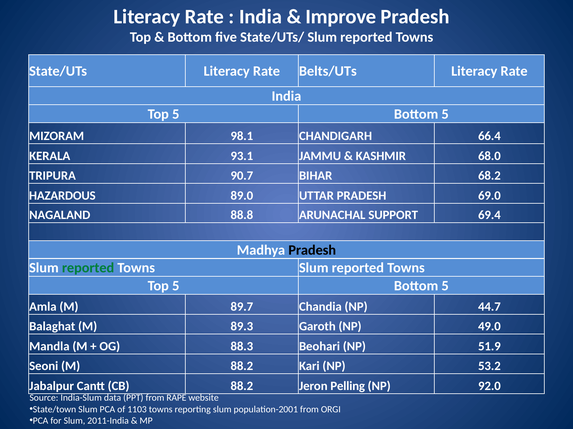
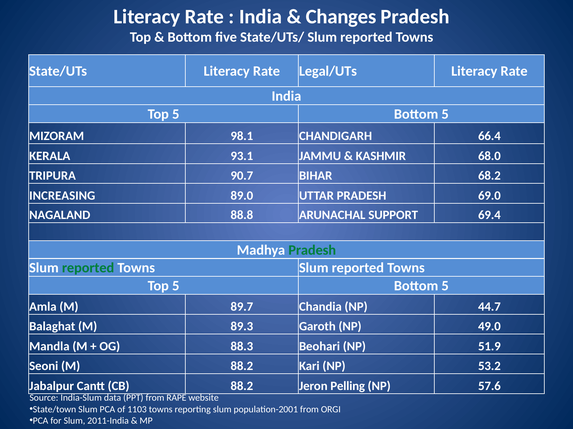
Improve: Improve -> Changes (341, 17)
Belts/UTs: Belts/UTs -> Legal/UTs (328, 71)
HAZARDOUS: HAZARDOUS -> INCREASING (62, 196)
Pradesh colour: black -> green (312, 250)
92.0: 92.0 -> 57.6 (489, 387)
